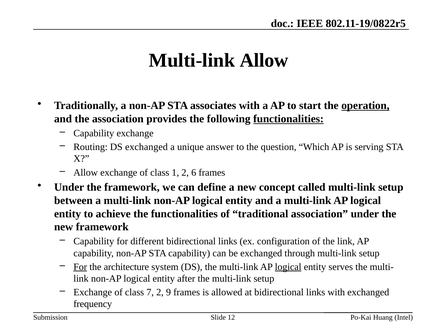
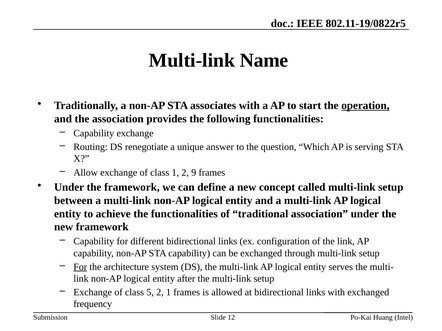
Multi-link Allow: Allow -> Name (264, 60)
functionalities underline: present -> none (288, 119)
DS exchanged: exchanged -> renegotiate (147, 147)
6: 6 -> 9 (194, 173)
logical underline: present -> none (288, 267)
7: 7 -> 5 (150, 293)
2 9: 9 -> 1 (168, 293)
